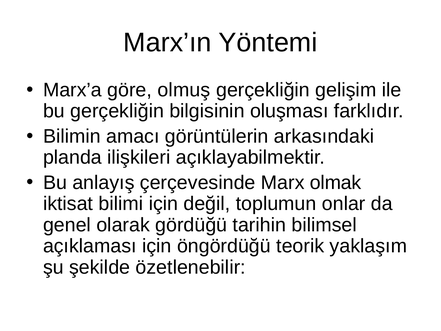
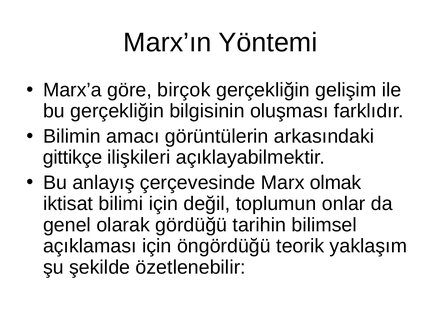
olmuş: olmuş -> birçok (184, 90)
planda: planda -> gittikçe (72, 157)
